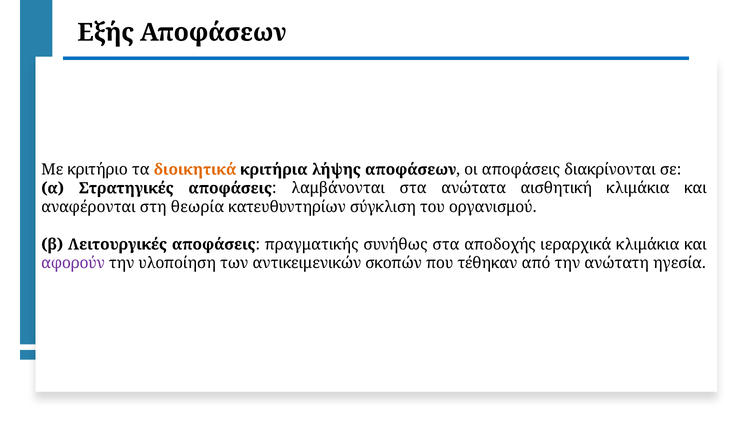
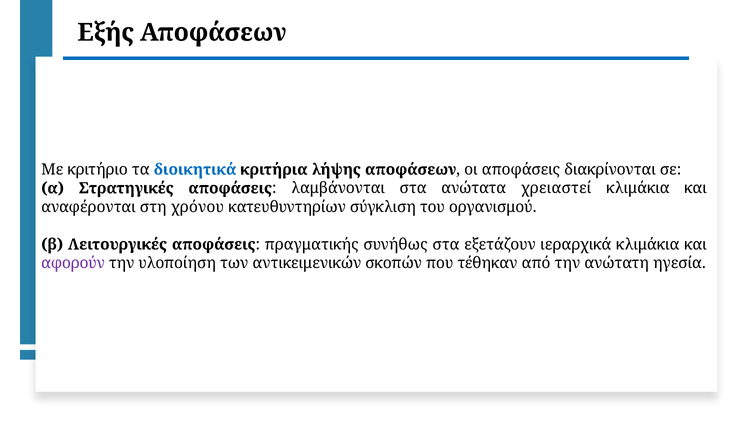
διοικητικά colour: orange -> blue (195, 169)
αισθητική: αισθητική -> χρειαστεί (556, 188)
θεωρία: θεωρία -> χρόνου (197, 207)
αποδοχής: αποδοχής -> εξετάζουν (500, 244)
